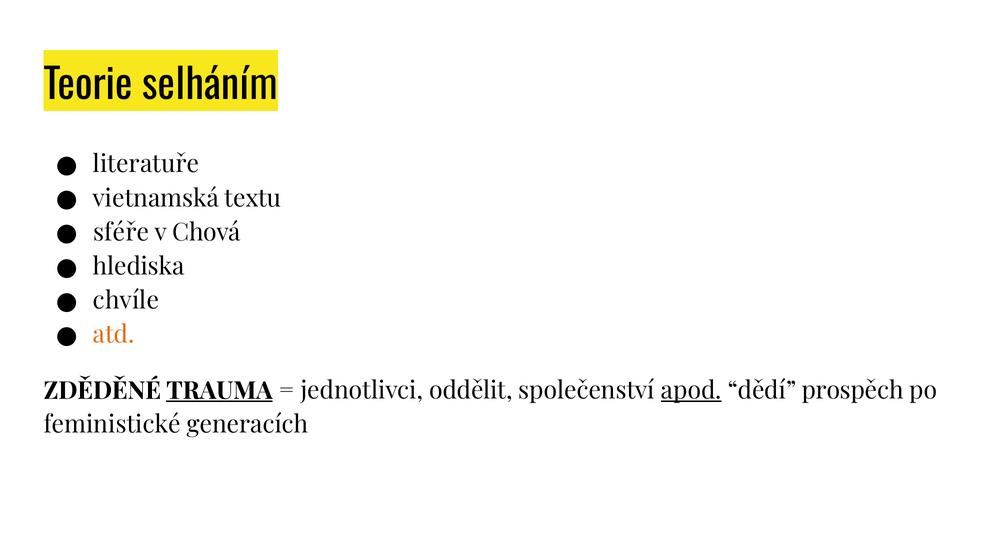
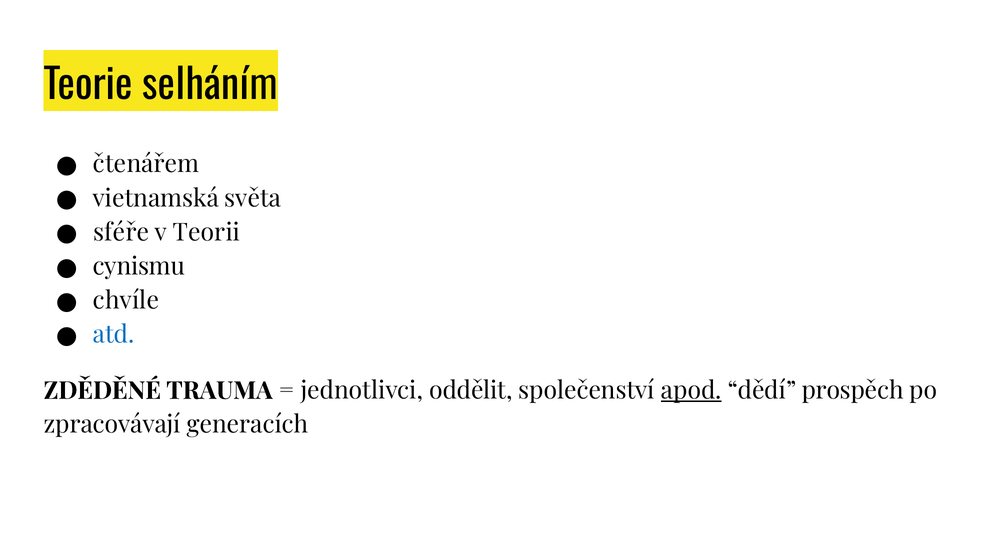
literatuře: literatuře -> čtenářem (146, 164)
textu: textu -> světa (253, 198)
Chová: Chová -> Teorii (206, 232)
hlediska: hlediska -> cynismu (139, 266)
atd colour: orange -> blue (114, 335)
TRAUMA underline: present -> none (219, 391)
feministické: feministické -> zpracovávají (112, 425)
